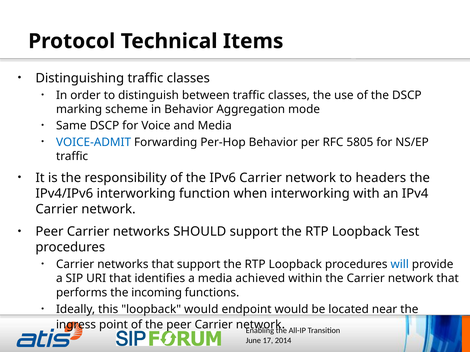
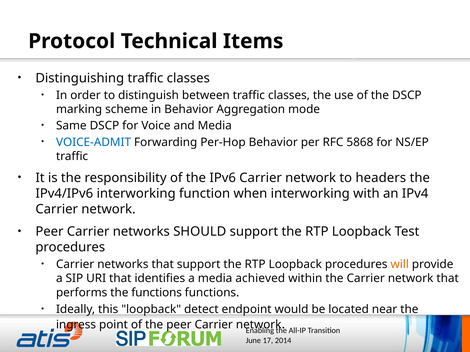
5805: 5805 -> 5868 (360, 142)
will colour: blue -> orange (400, 265)
the incoming: incoming -> functions (157, 293)
loopback would: would -> detect (201, 310)
